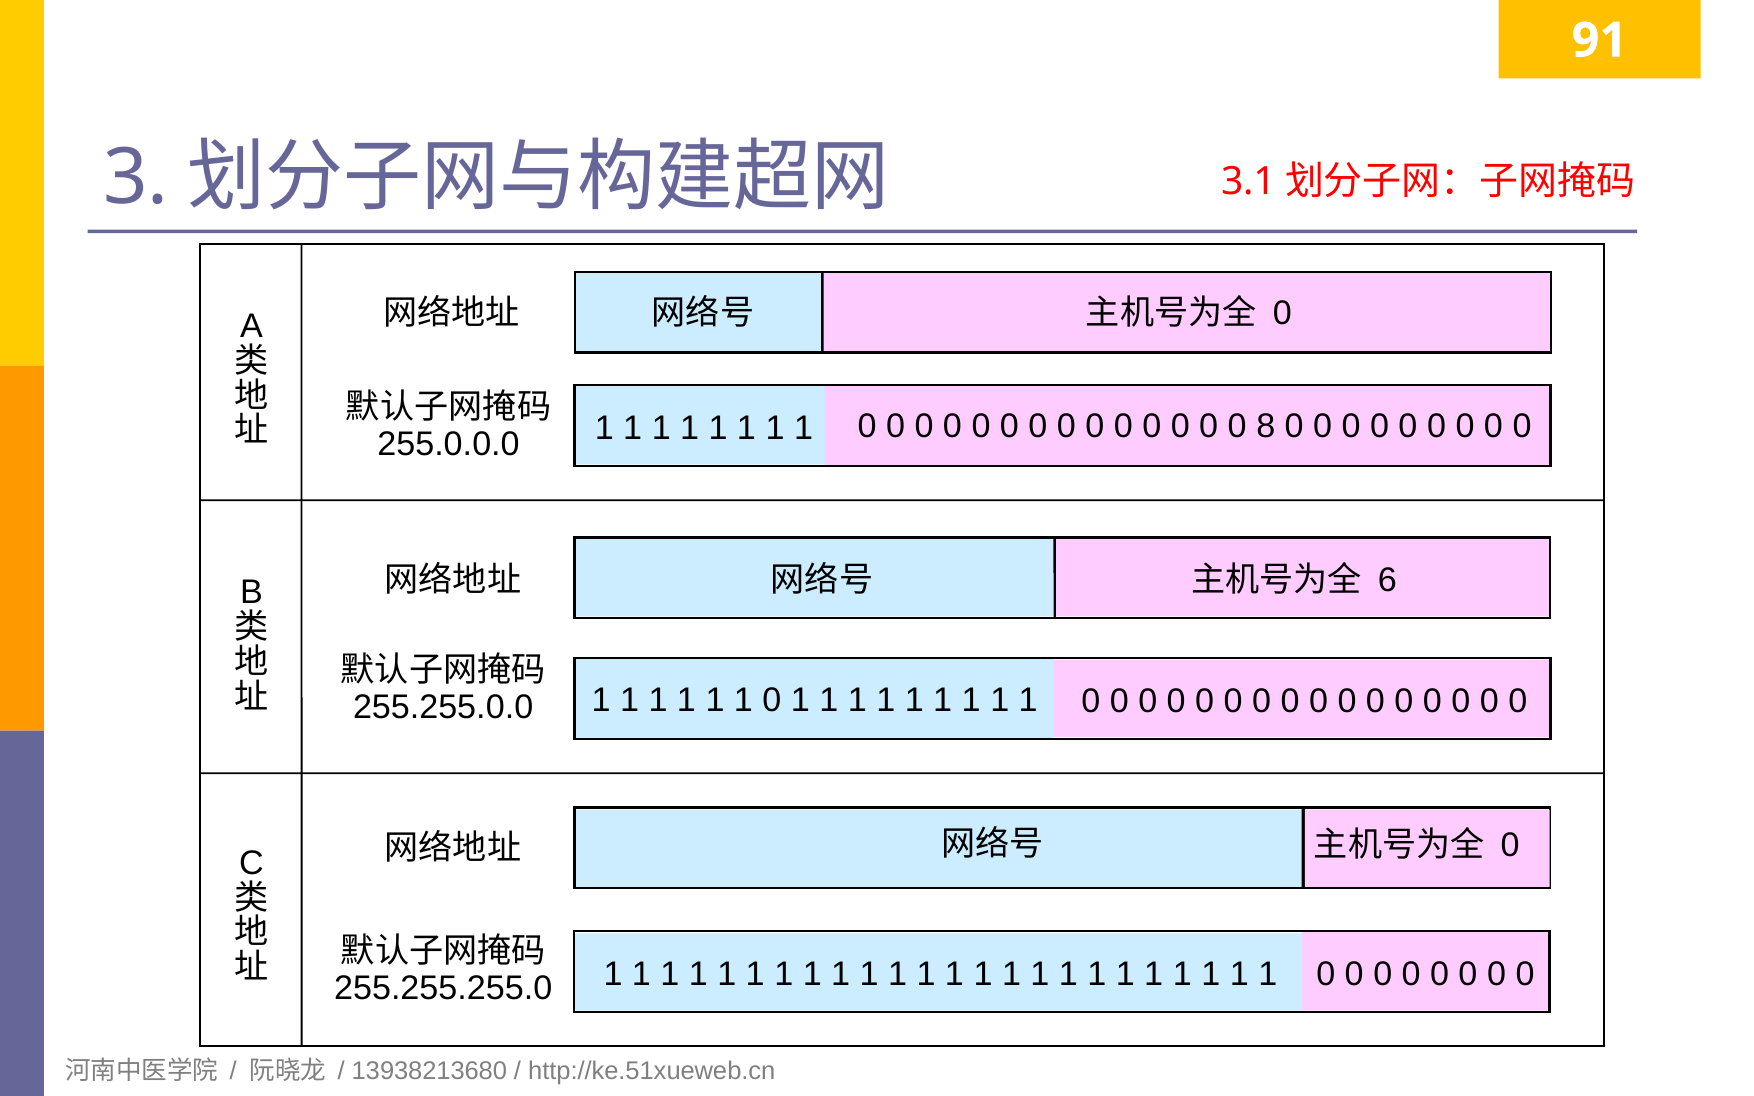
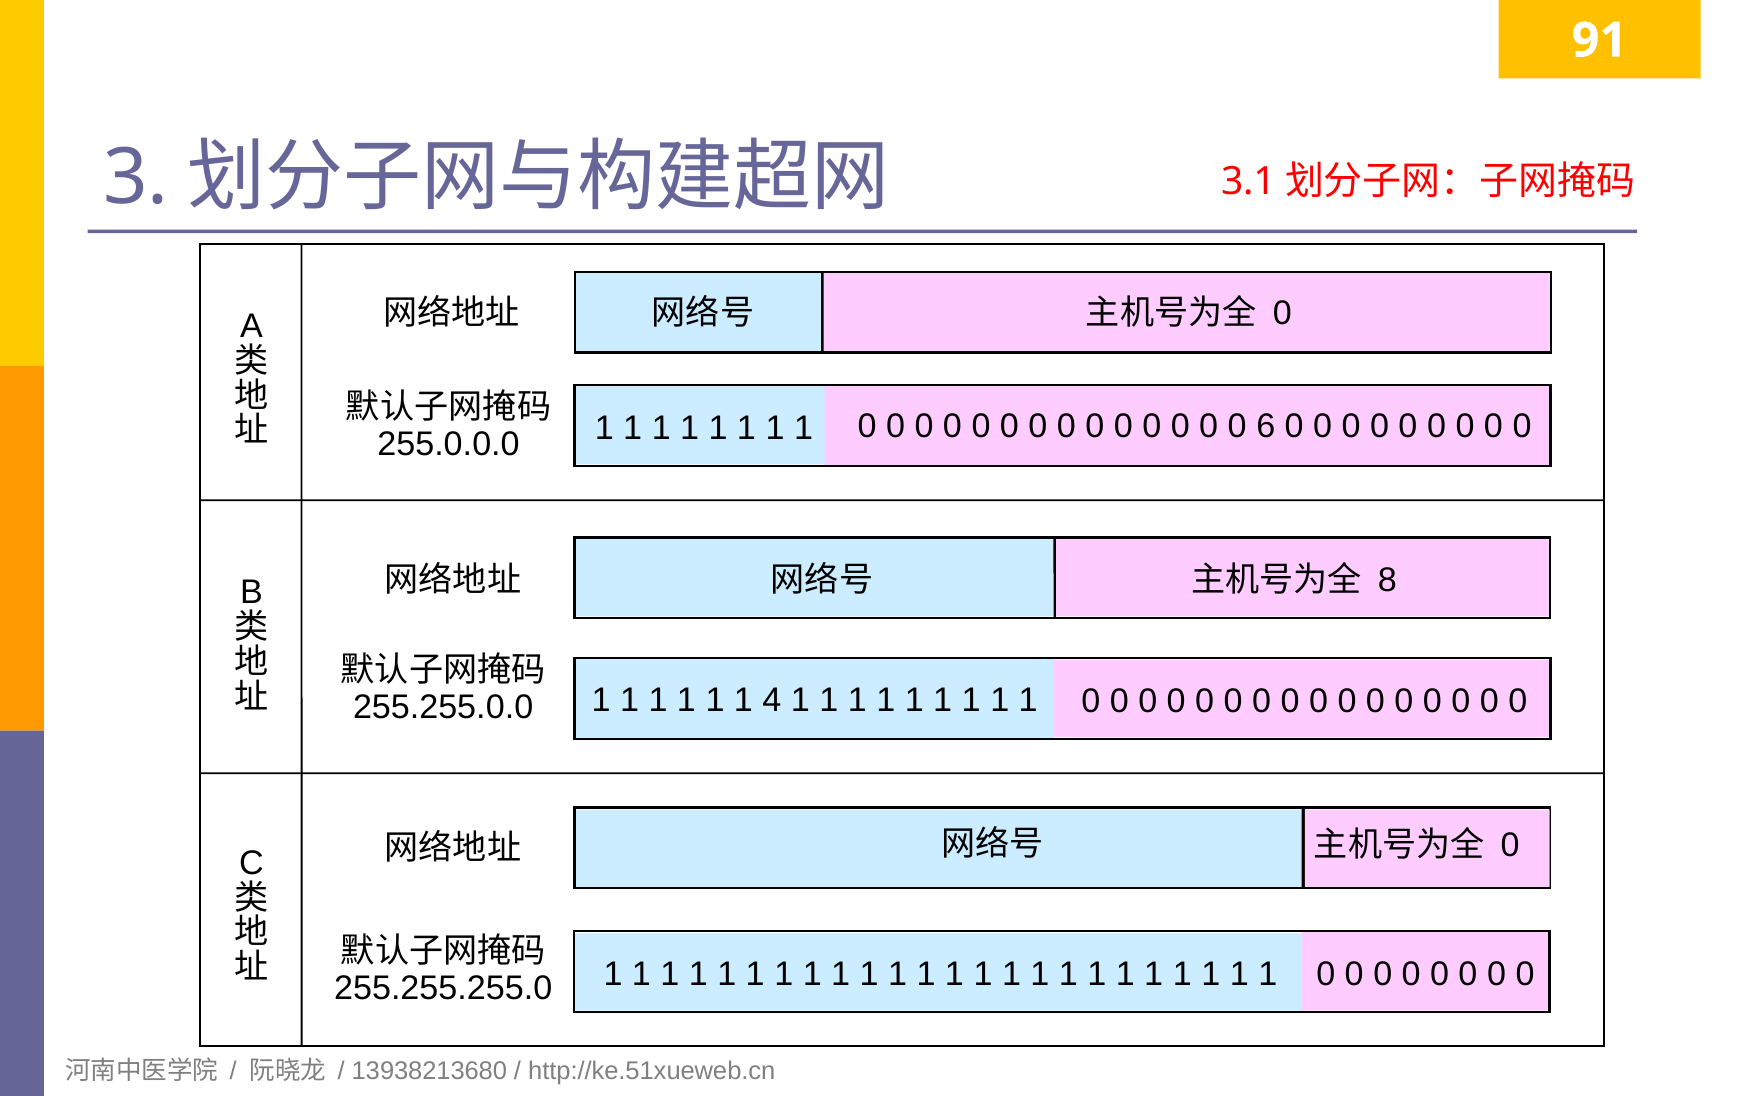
8: 8 -> 6 (1266, 427)
6: 6 -> 8 (1387, 580)
0: 0 -> 4 (772, 701)
